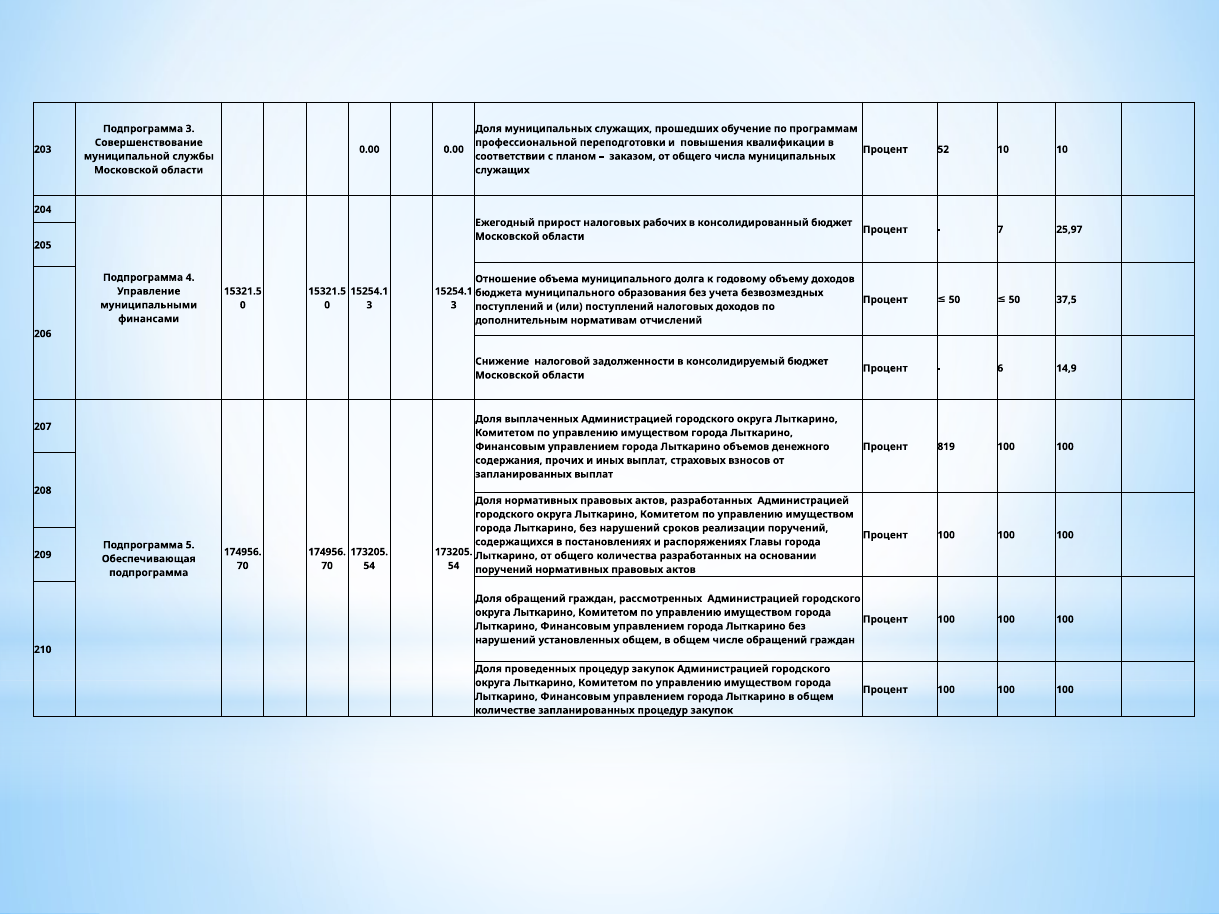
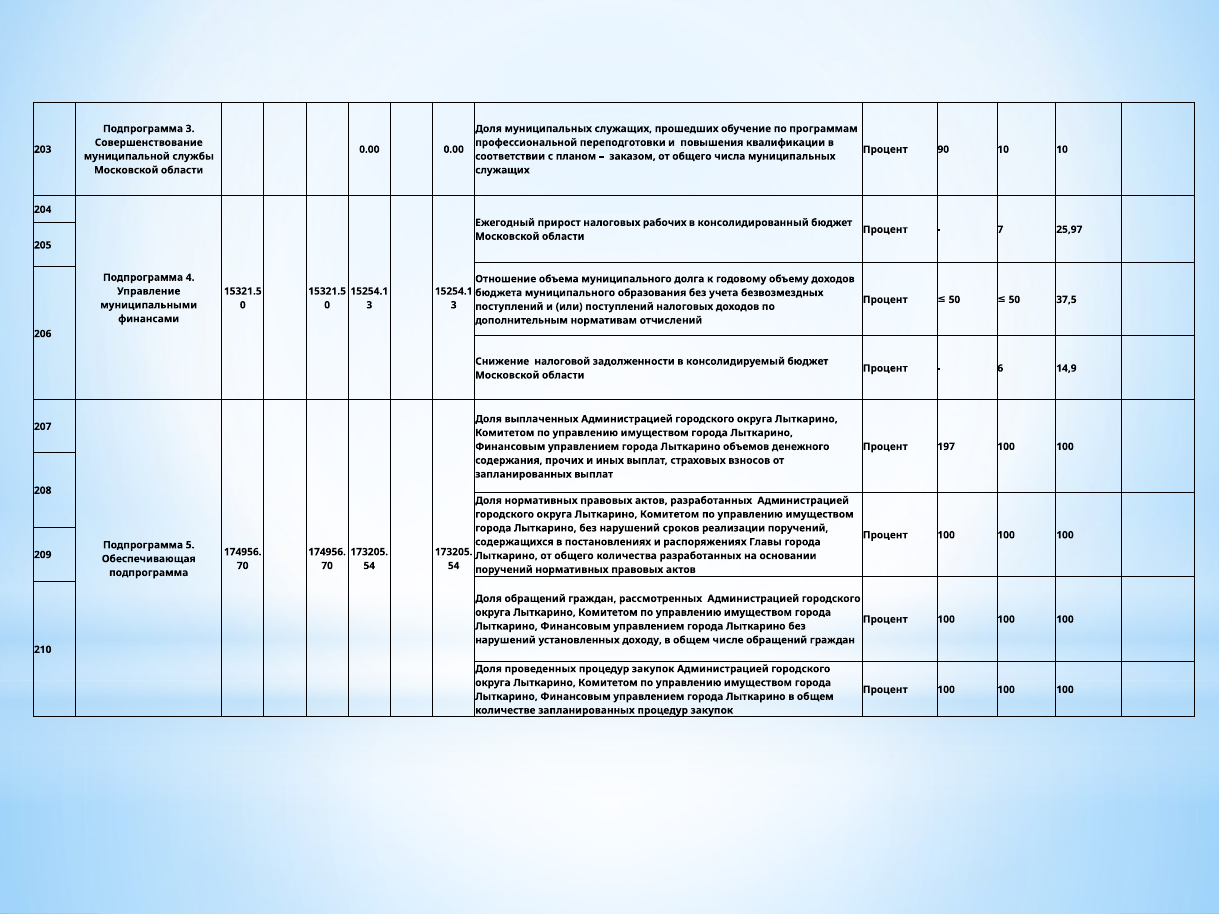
52: 52 -> 90 (943, 149)
819: 819 -> 197 (946, 447)
установленных общем: общем -> доходу (642, 640)
